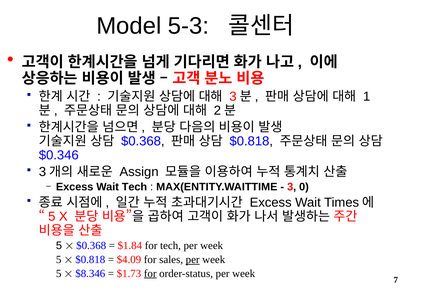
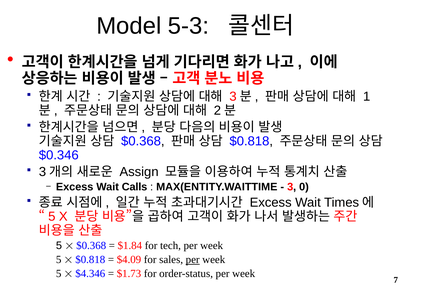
Wait Tech: Tech -> Calls (135, 187)
$8.346: $8.346 -> $4.346 (90, 273)
for underline: present -> none (150, 273)
